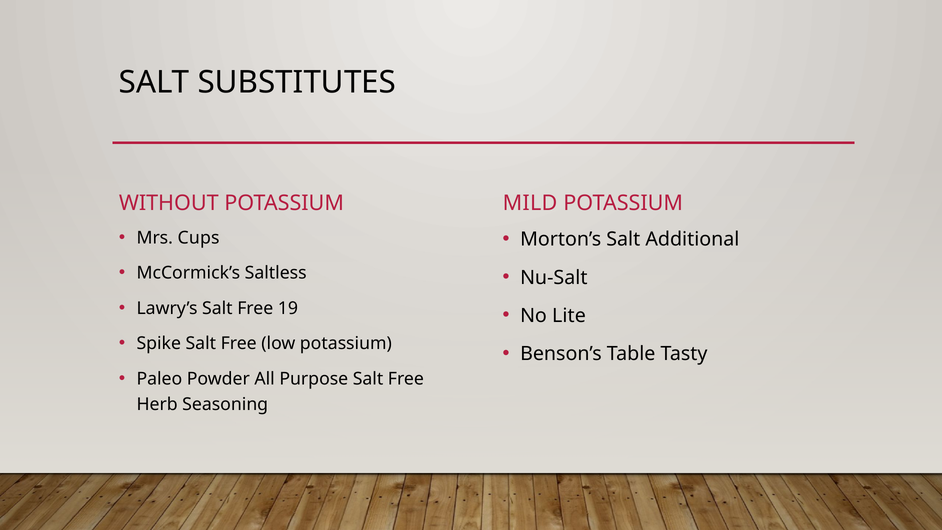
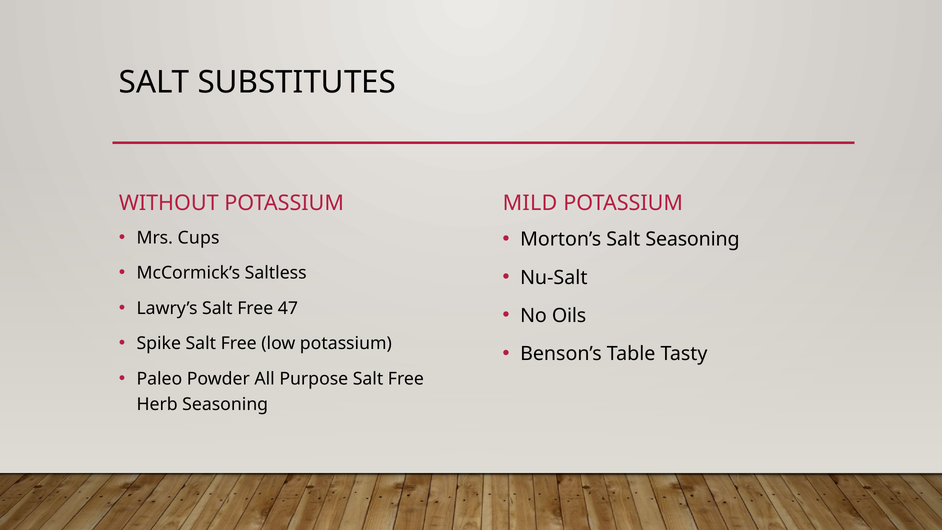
Salt Additional: Additional -> Seasoning (693, 239)
19: 19 -> 47 (288, 308)
Lite: Lite -> Oils (569, 316)
